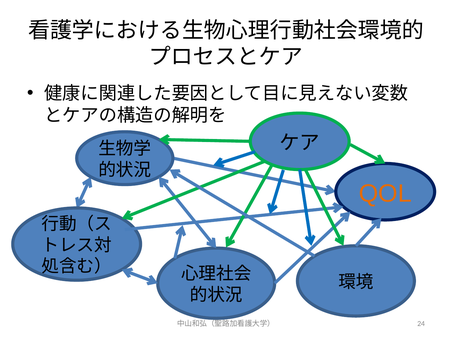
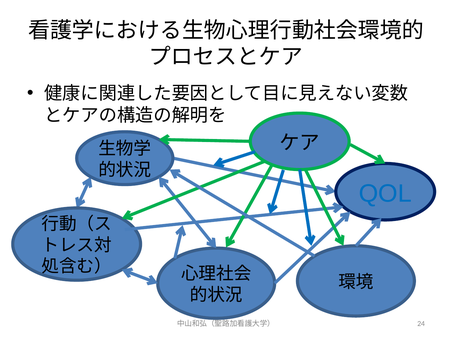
QOL colour: orange -> blue (385, 193)
